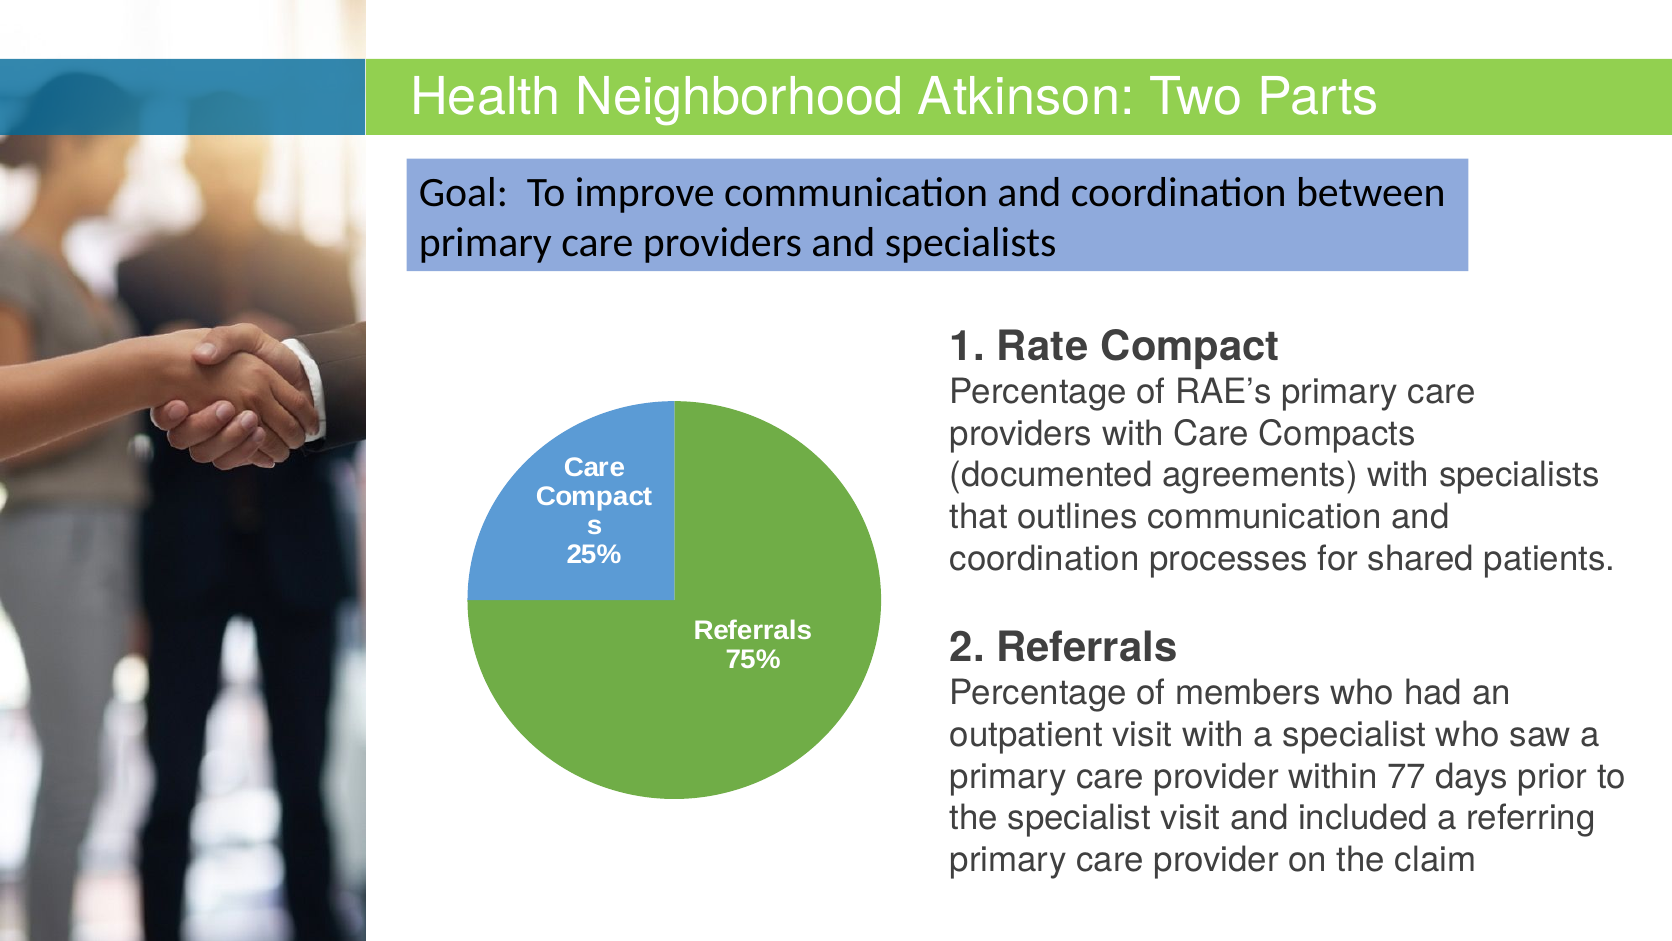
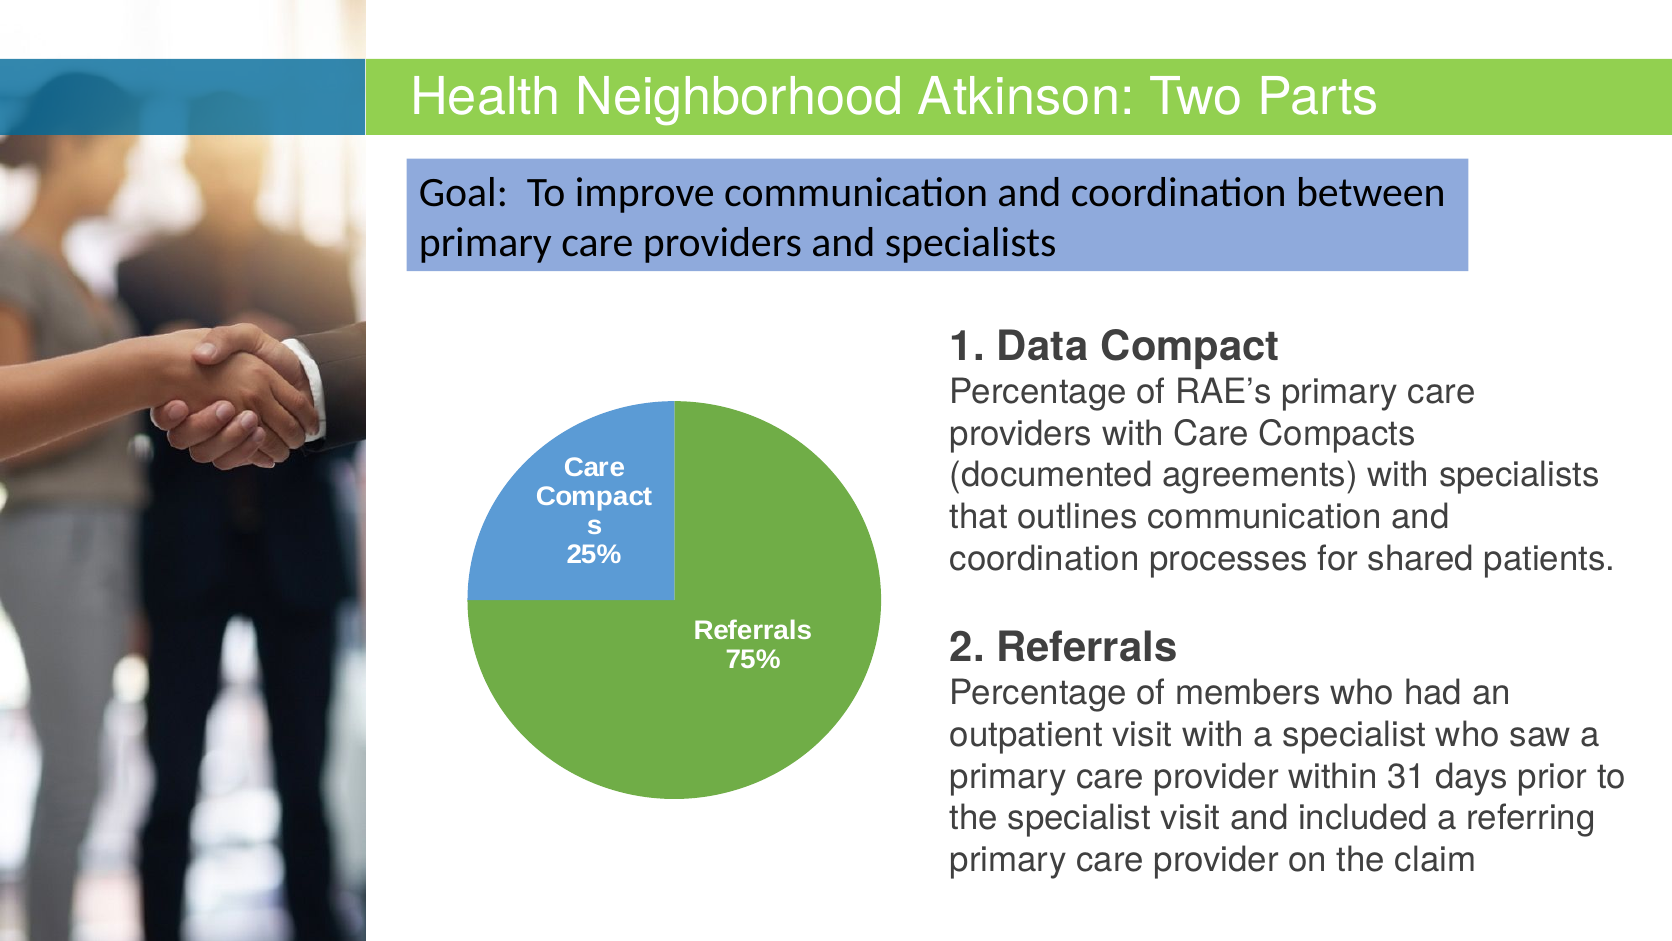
Rate: Rate -> Data (1042, 346)
77: 77 -> 31 (1406, 776)
